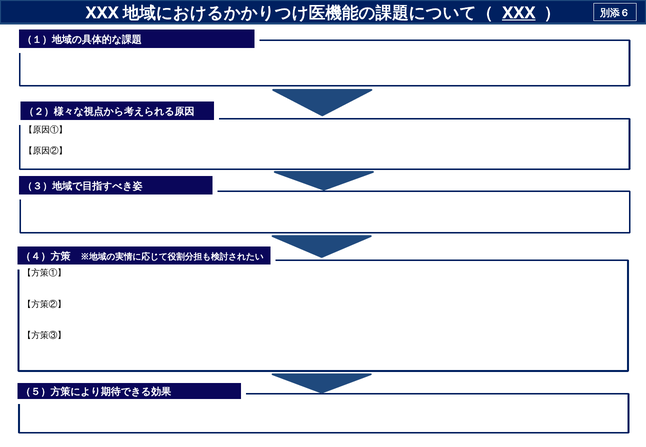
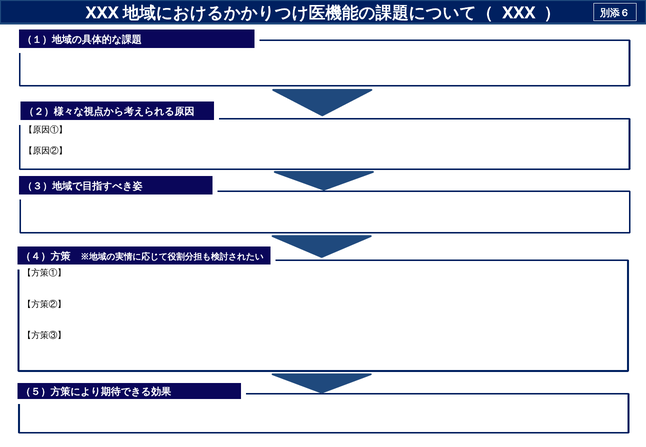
XXX underline: present -> none (519, 13)
